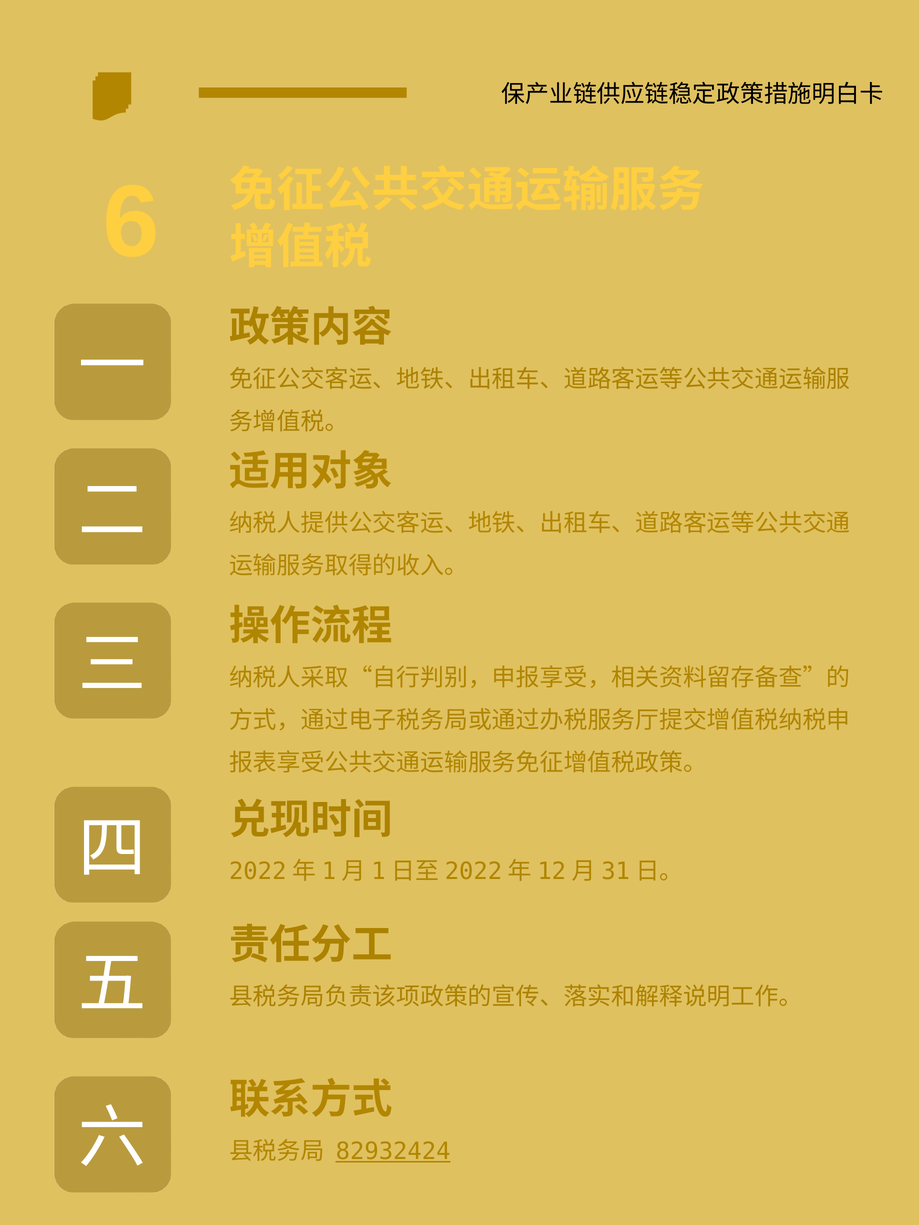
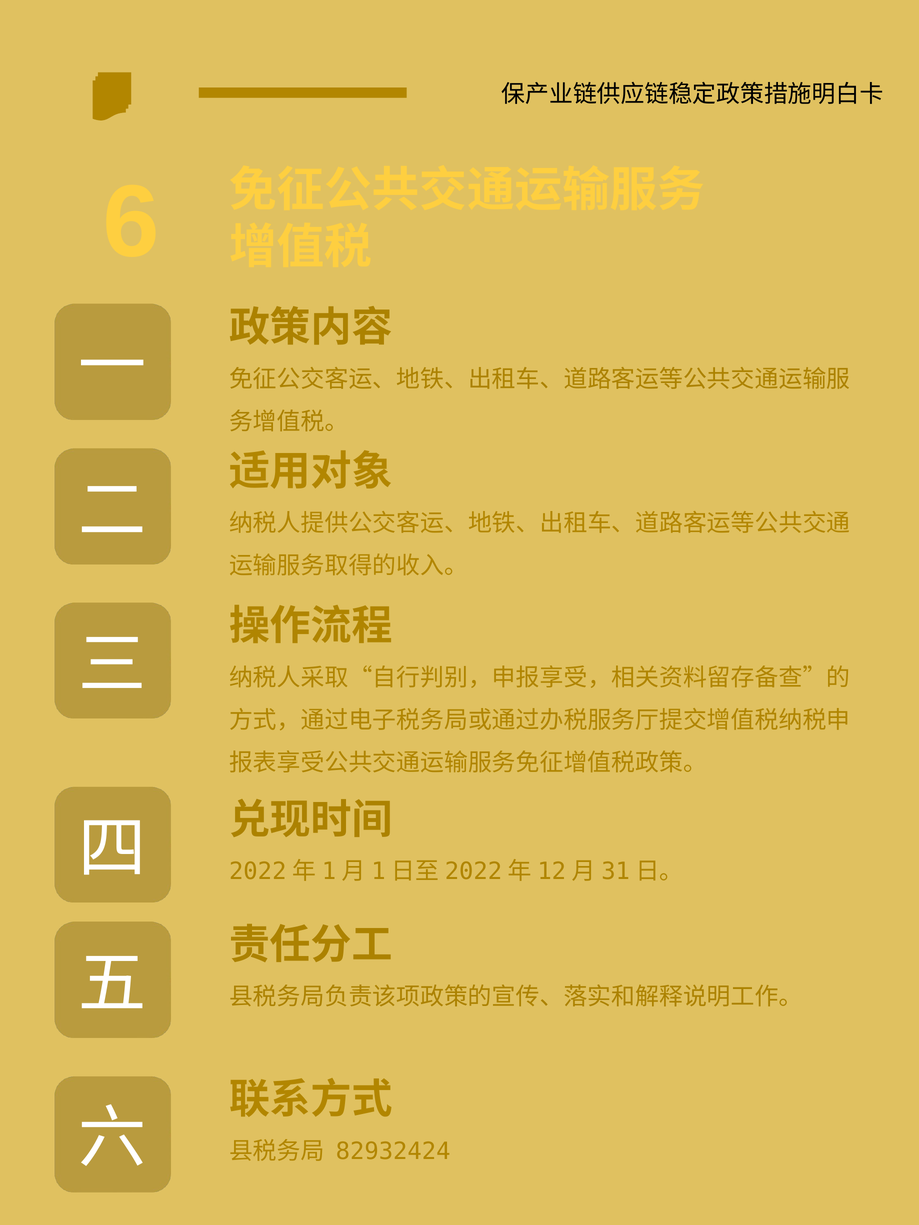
82932424 underline: present -> none (393, 1152)
